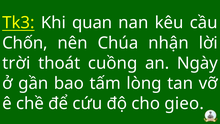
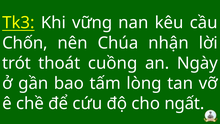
quan: quan -> vững (92, 23)
trời: trời -> trót (16, 63)
gieo: gieo -> ngất (184, 103)
